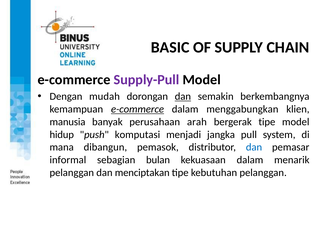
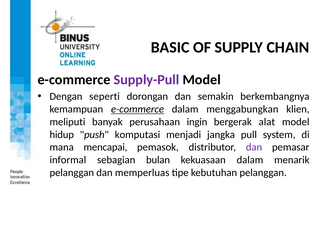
mudah: mudah -> seperti (105, 97)
dan underline: present -> none (183, 97)
manusia: manusia -> meliputi (67, 122)
arah: arah -> ingin (197, 122)
bergerak tipe: tipe -> alat (267, 122)
dibangun: dibangun -> mencapai (105, 148)
dan colour: blue -> purple (254, 148)
menciptakan: menciptakan -> memperluas (142, 173)
